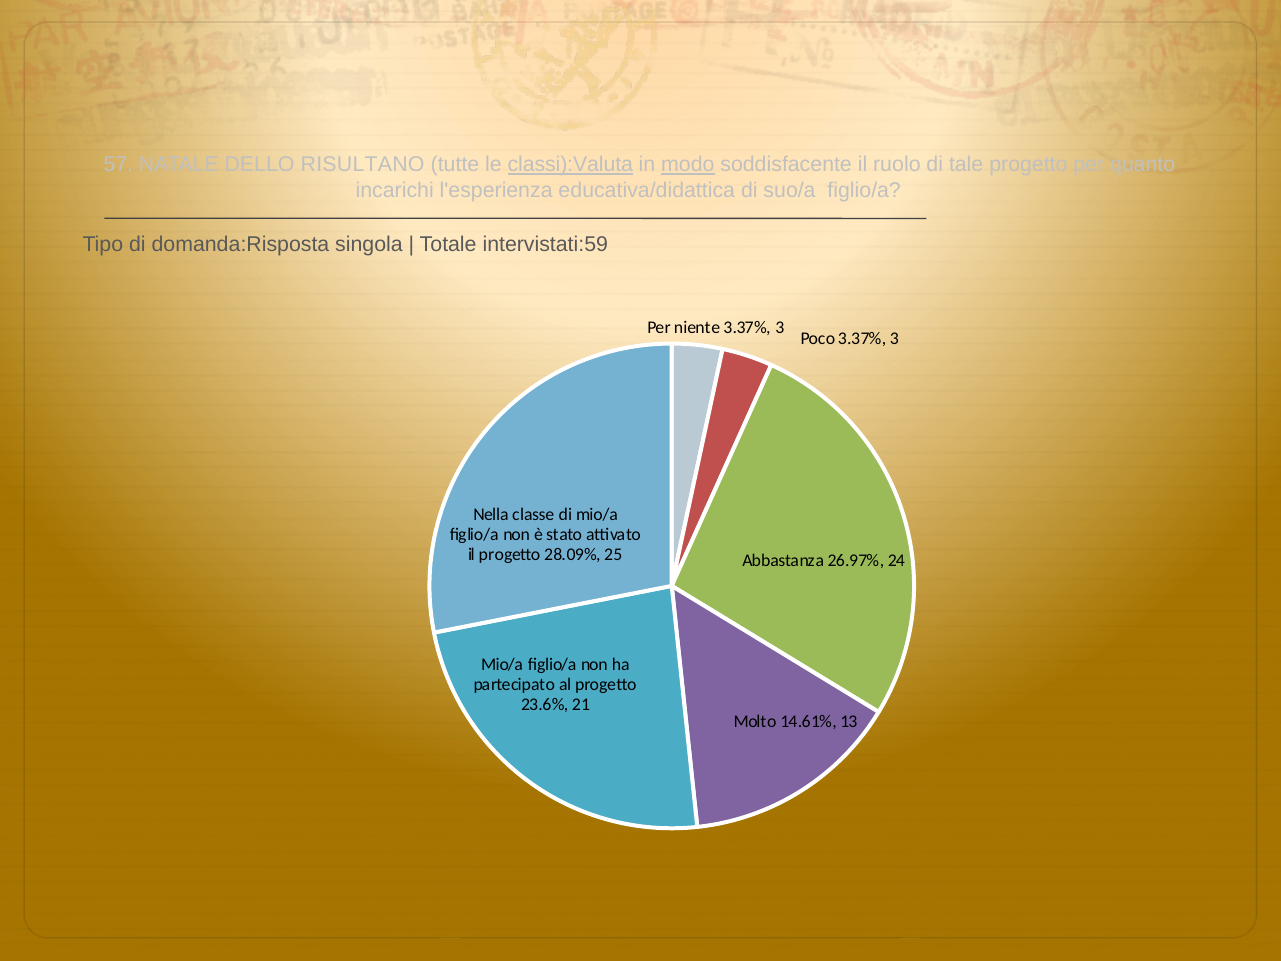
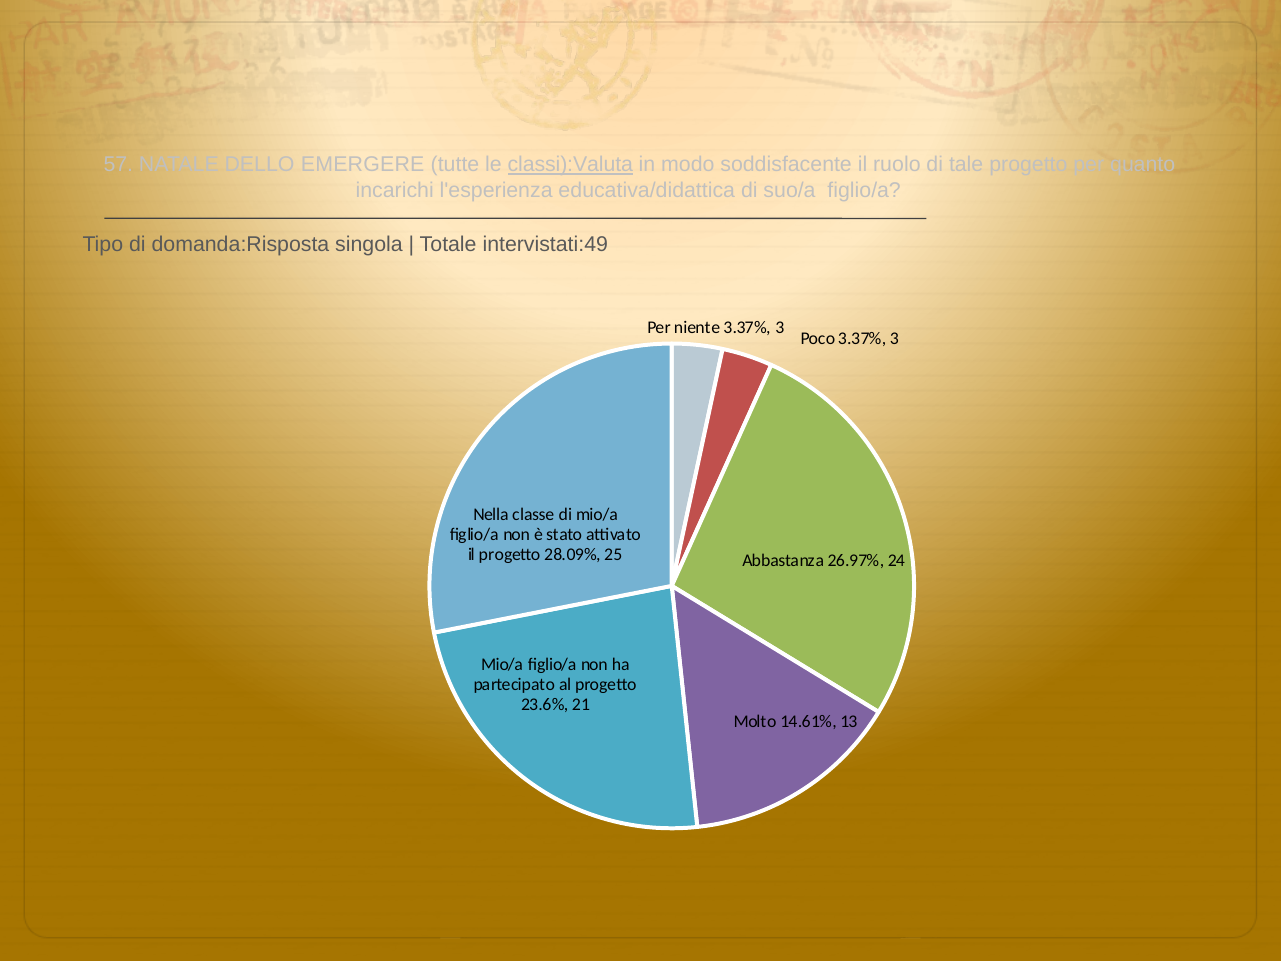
RISULTANO: RISULTANO -> EMERGERE (363, 165)
modo underline: present -> none (688, 165)
intervistati:59: intervistati:59 -> intervistati:49 (545, 245)
